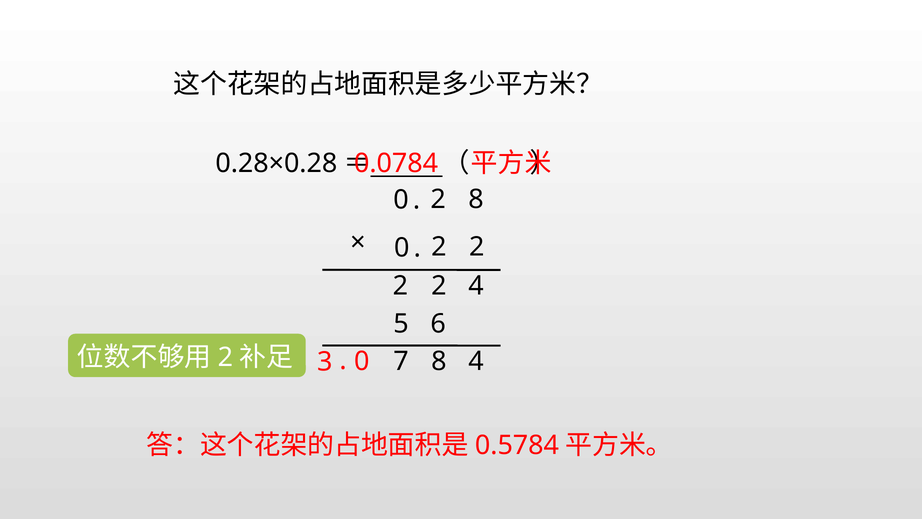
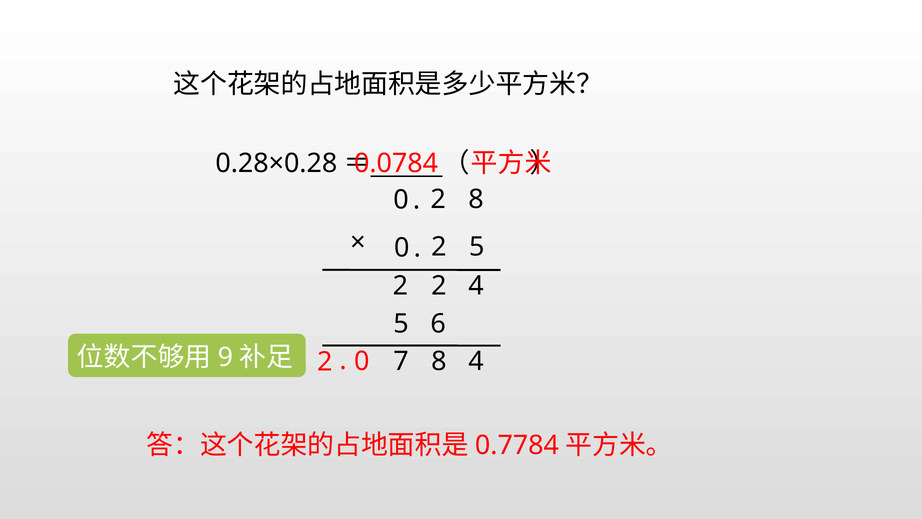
0 2 2: 2 -> 5 (477, 247)
2: 2 -> 9 (225, 357)
3: 3 -> 2 (325, 362)
0.5784: 0.5784 -> 0.7784 (517, 445)
